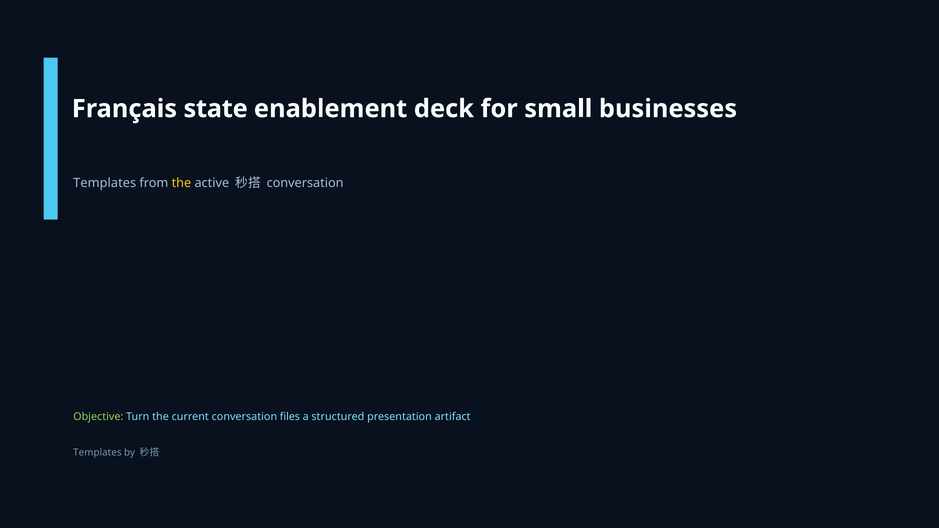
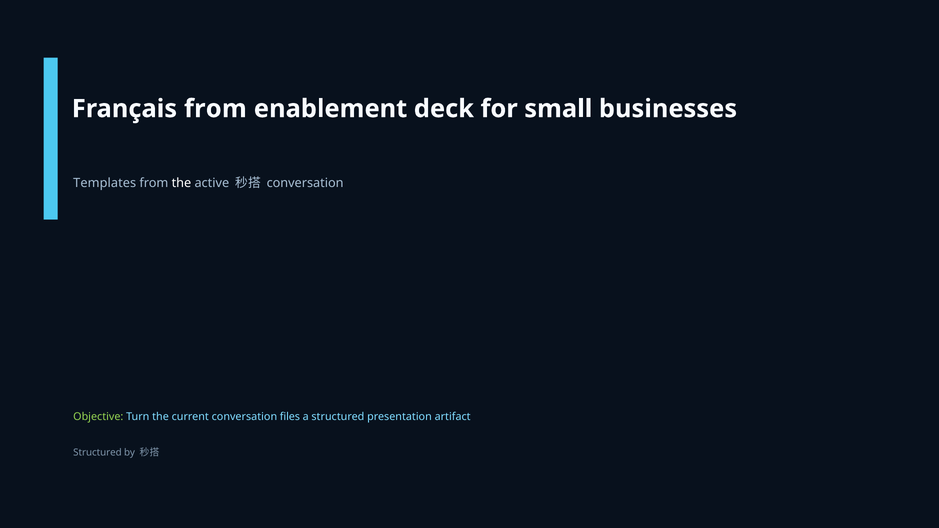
Français state: state -> from (215, 109)
the colour: yellow -> white (181, 183)
Templates: Templates -> Structured (97, 453)
